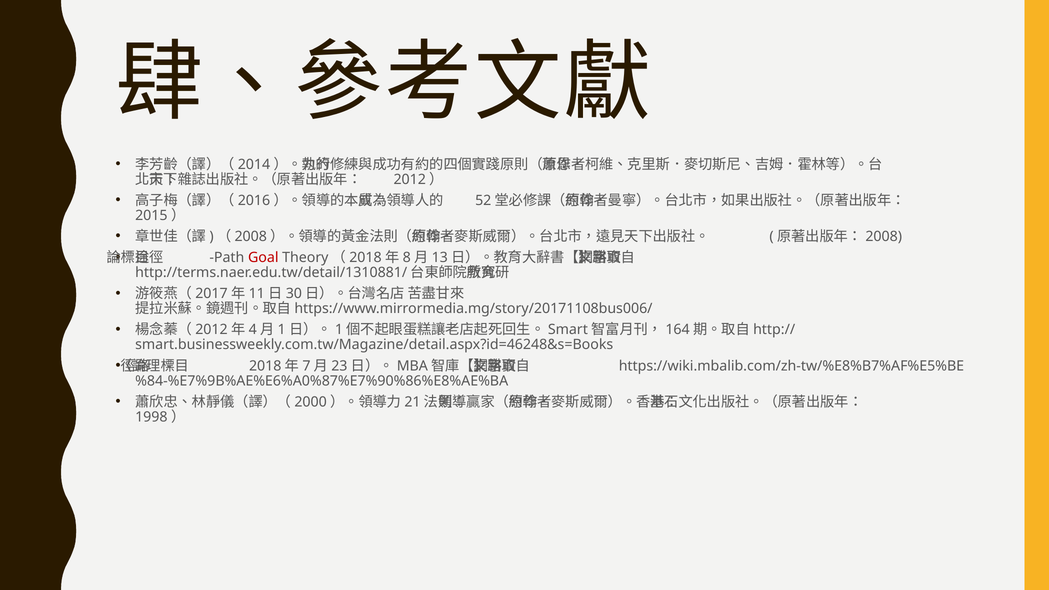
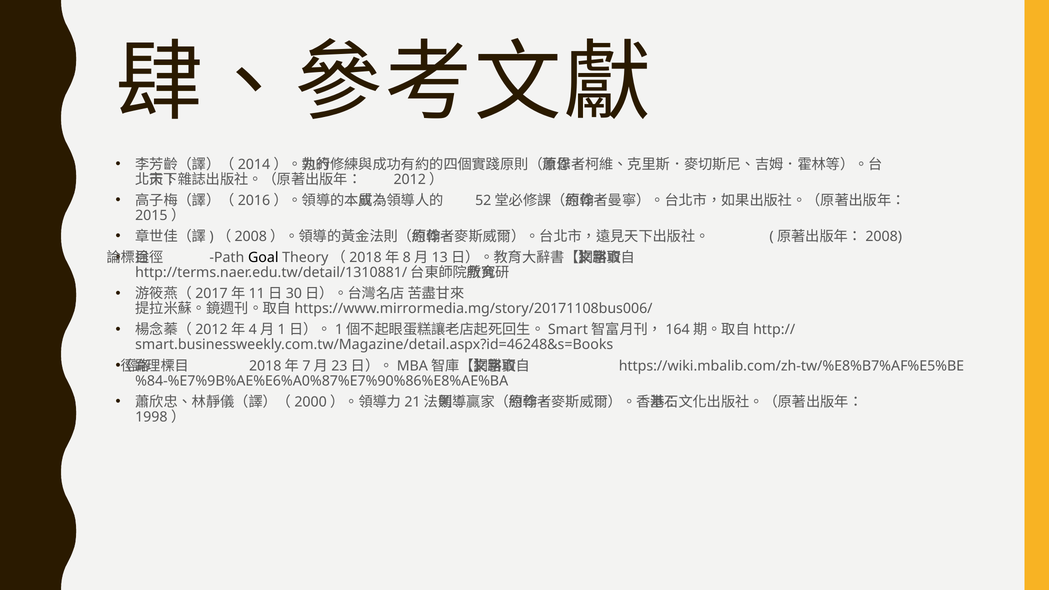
Goal colour: red -> black (263, 258)
